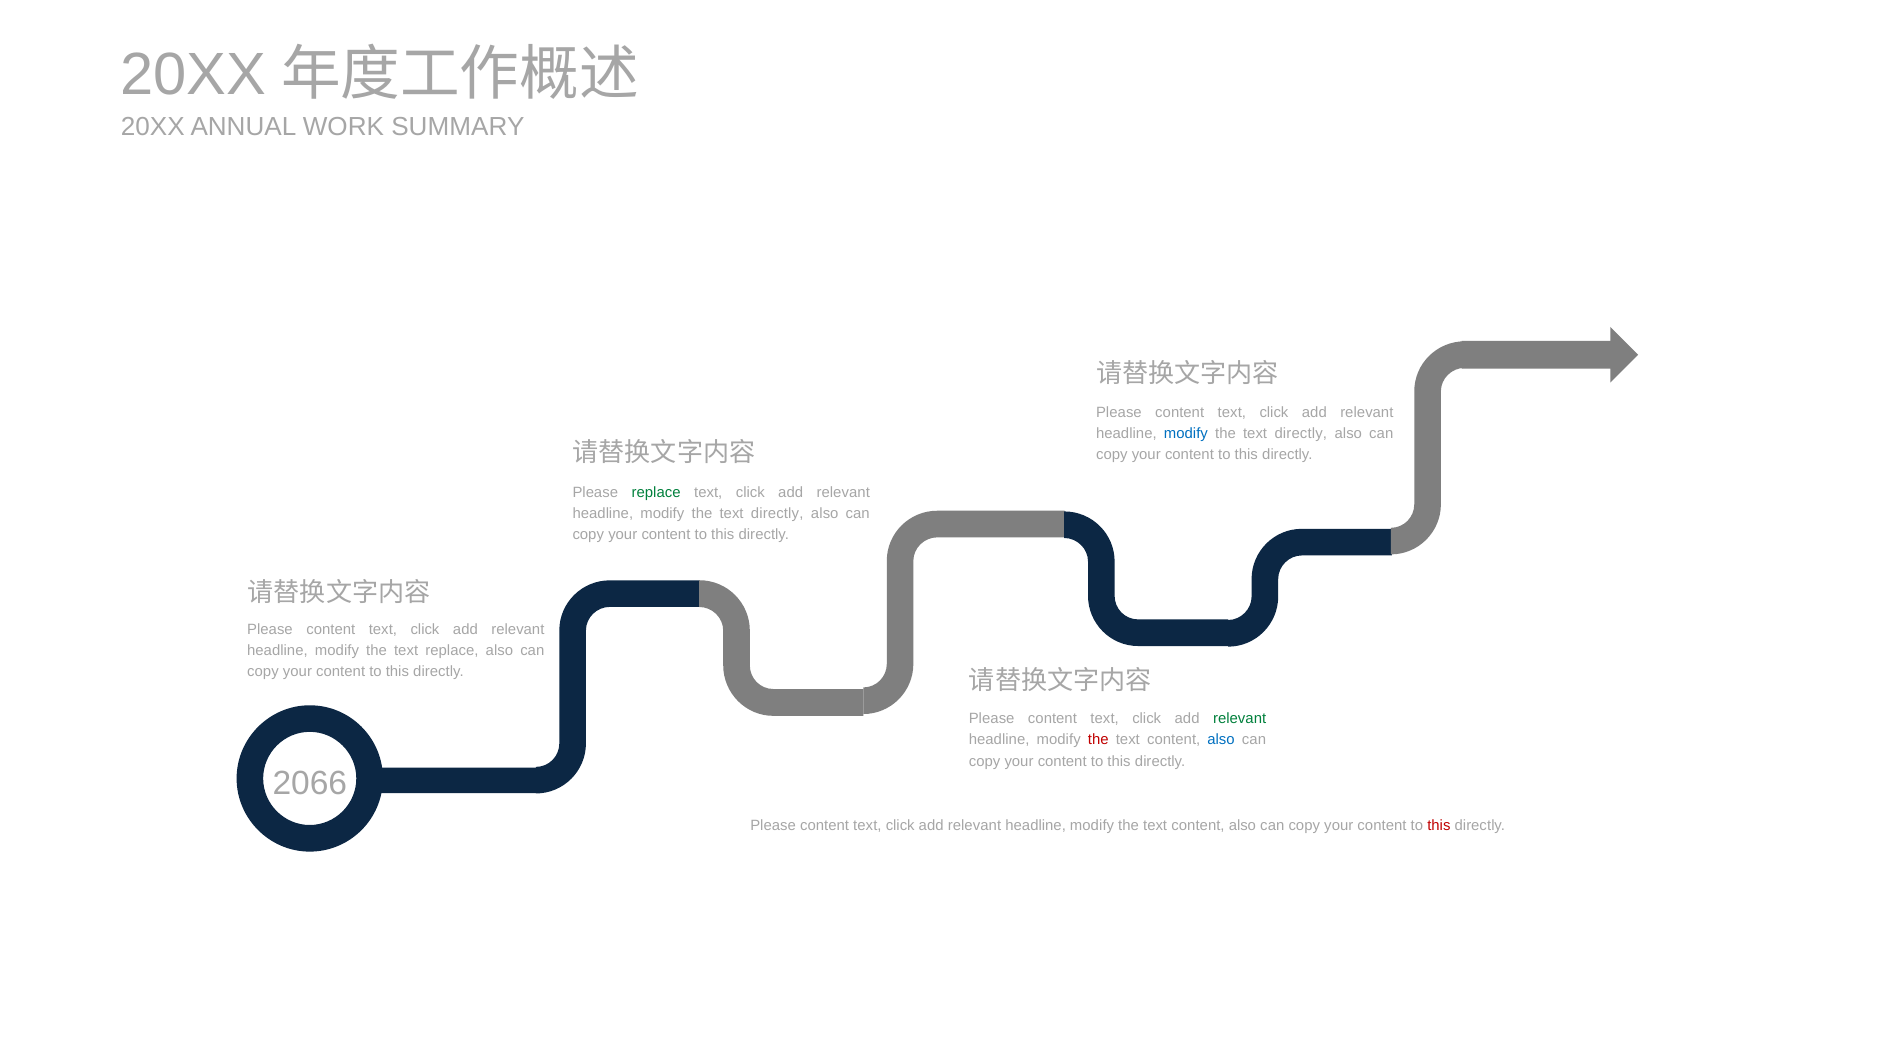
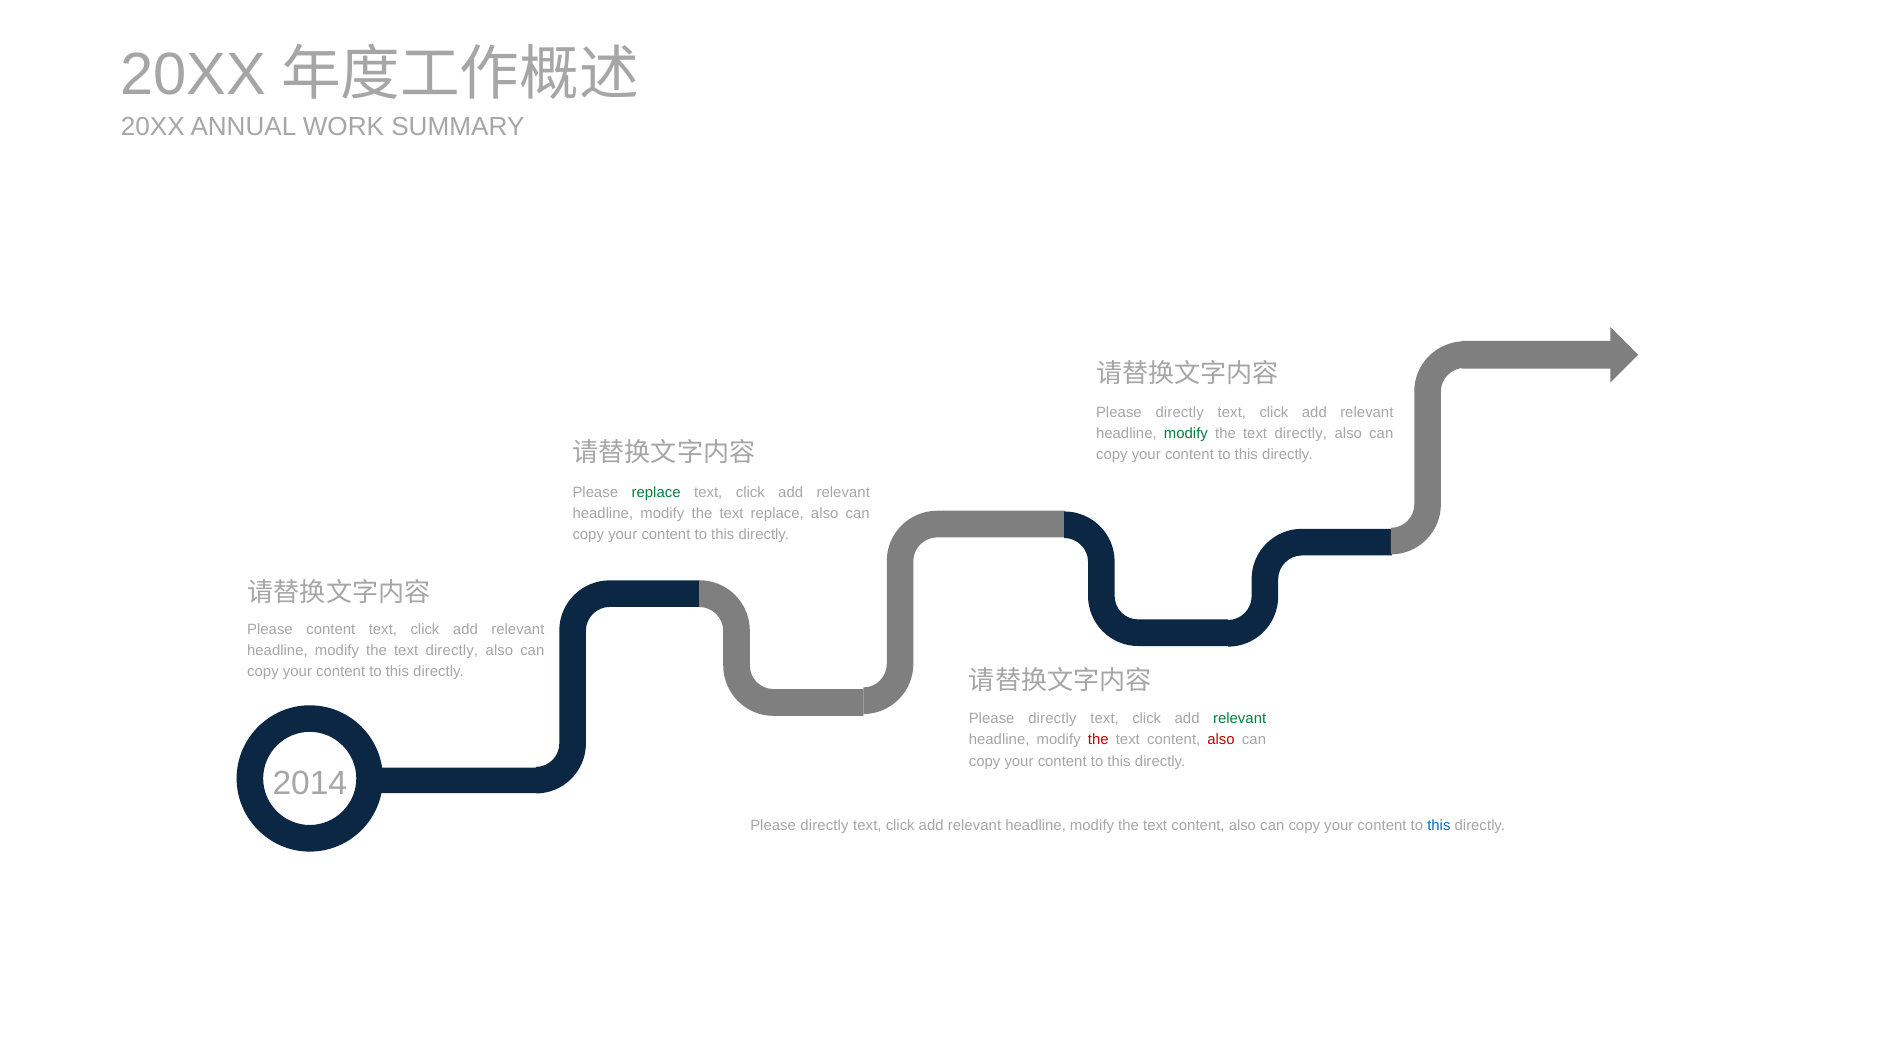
content: content -> directly (1180, 412)
modify colour: blue -> green (1186, 434)
directly: directly -> replace (777, 514)
replace: replace -> directly (452, 650)
content: content -> directly (1052, 718)
also colour: blue -> red (1221, 740)
2066: 2066 -> 2014 (310, 783)
content: content -> directly (824, 826)
this colour: red -> blue (1439, 826)
